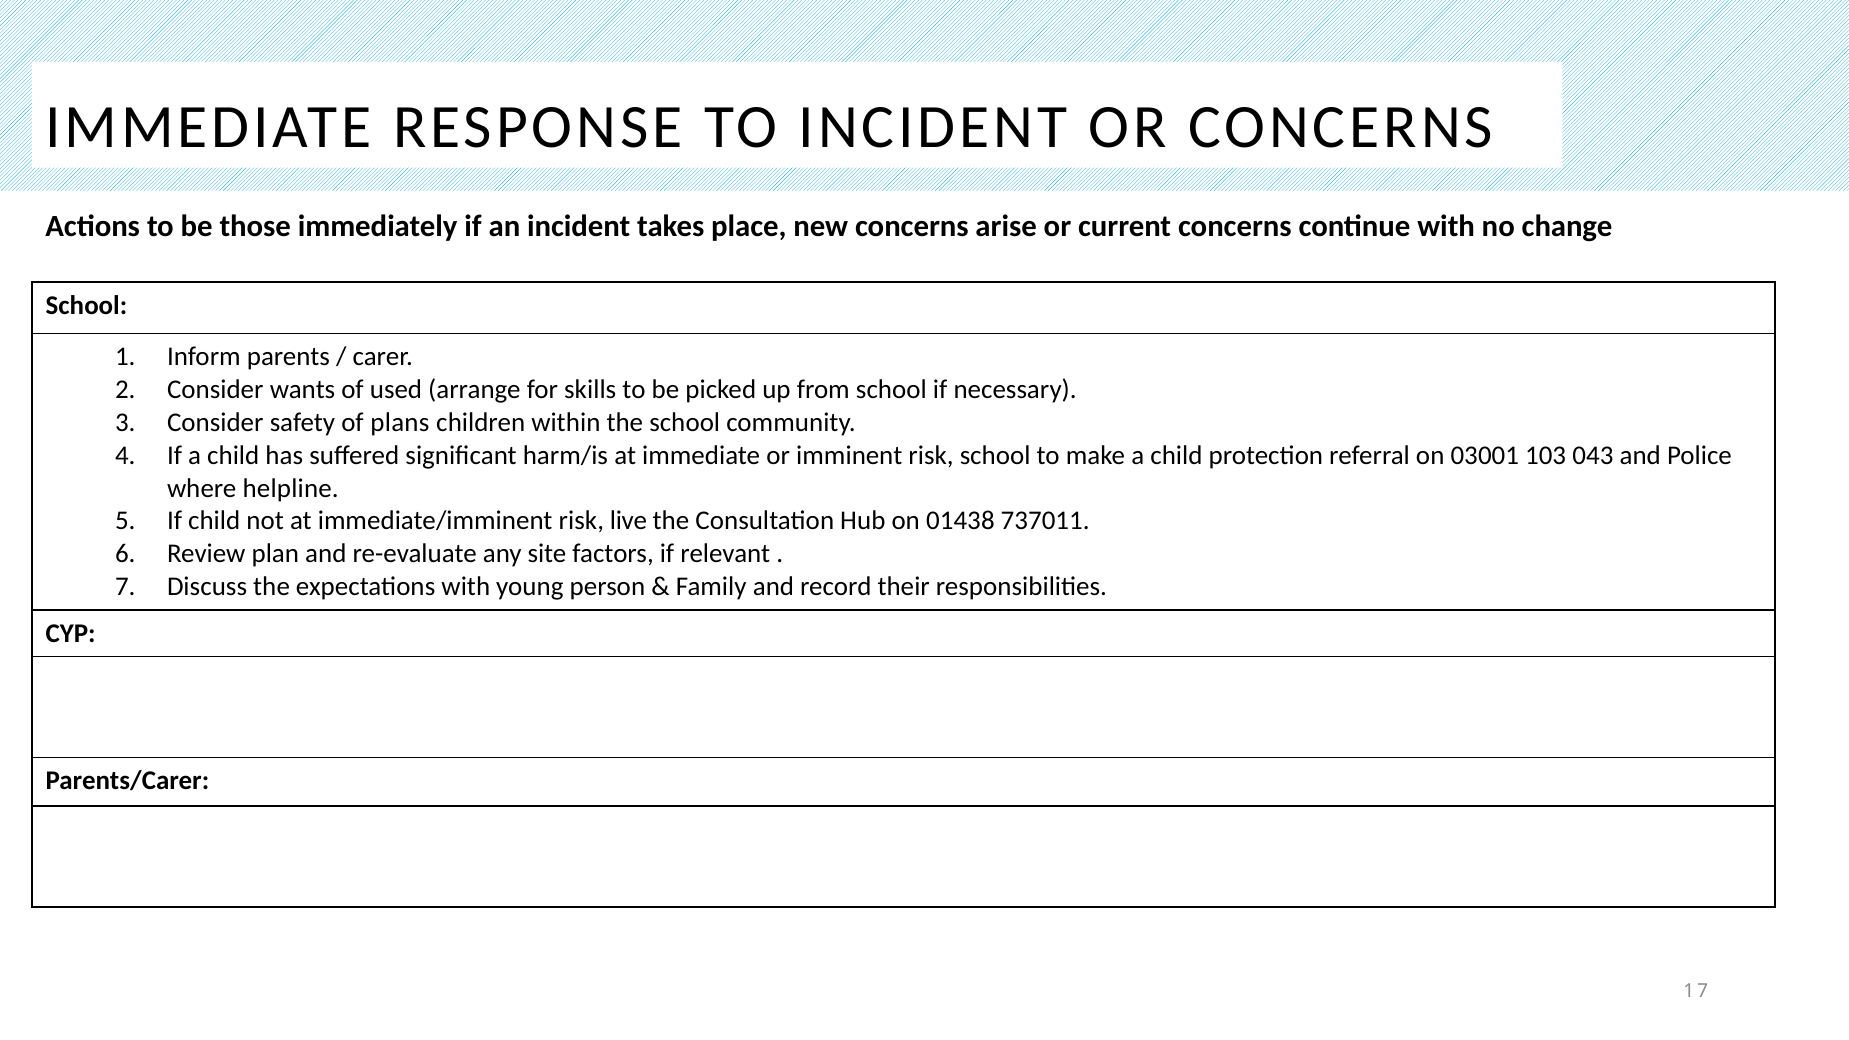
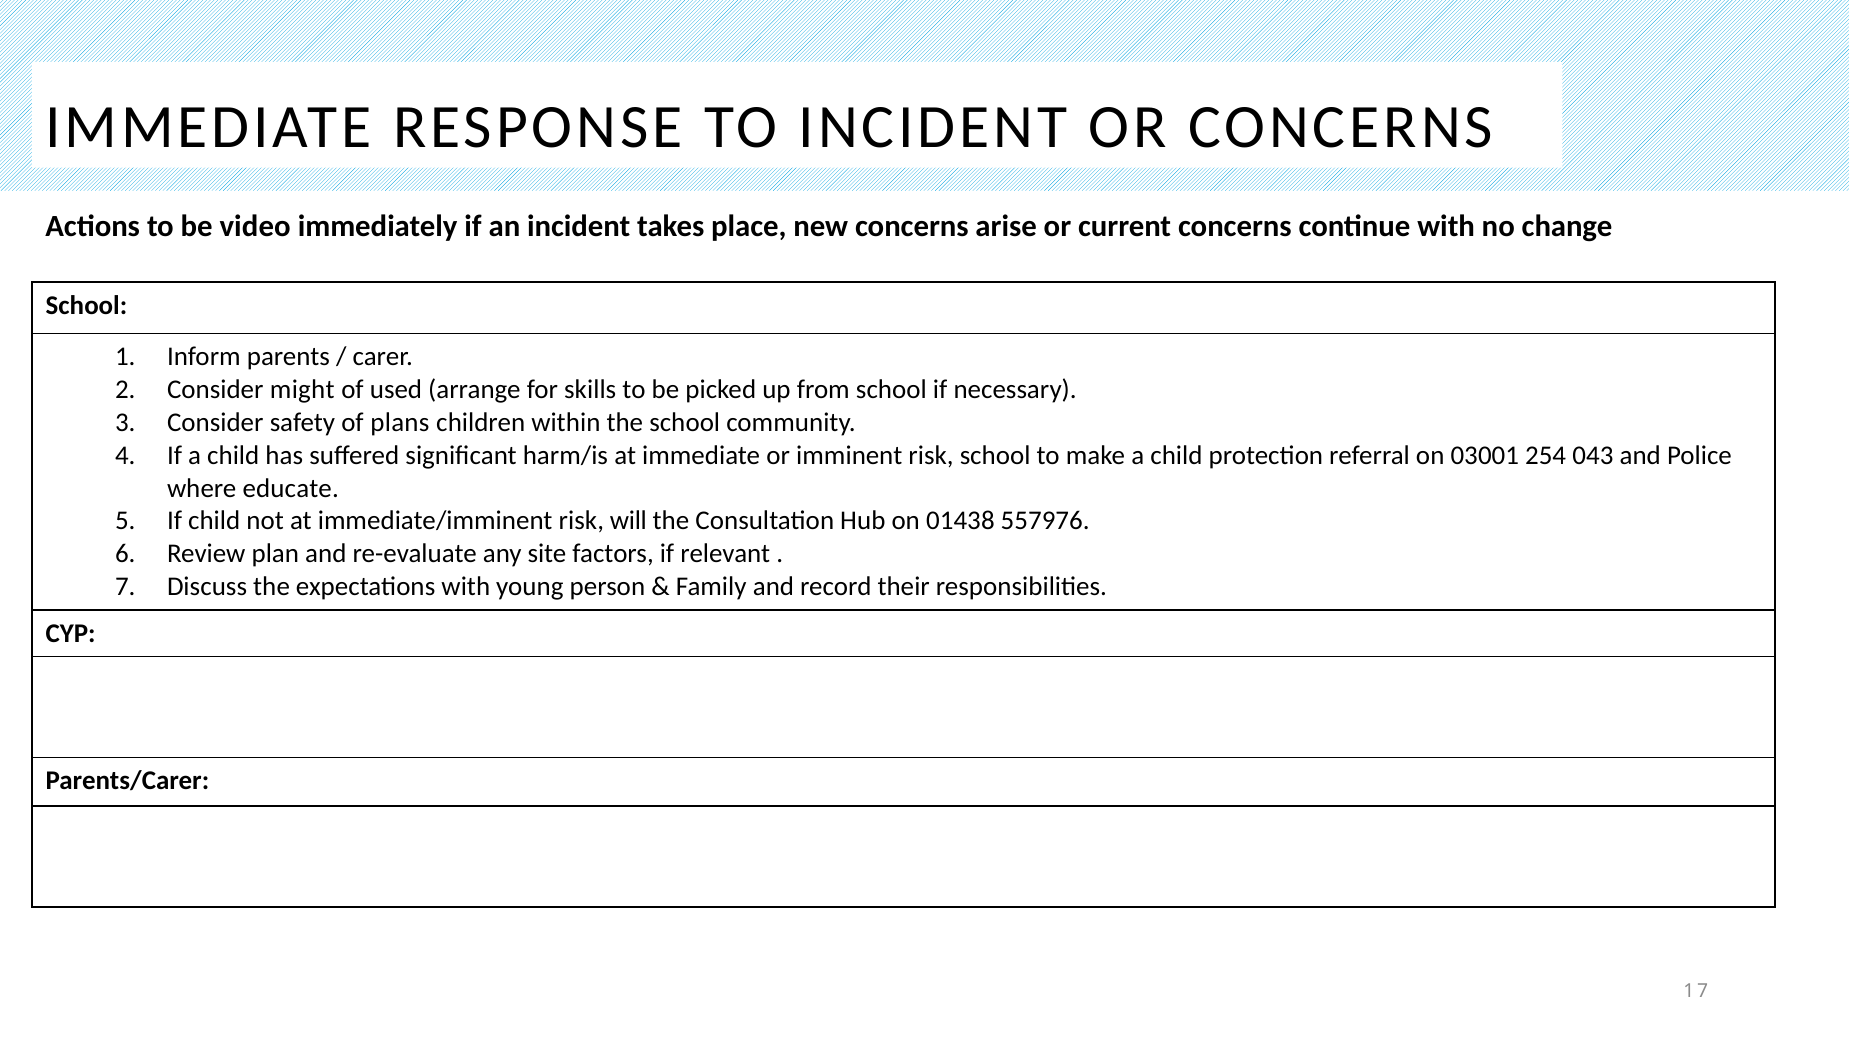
those: those -> video (255, 227)
wants: wants -> might (302, 390)
103: 103 -> 254 (1546, 455)
helpline: helpline -> educate (291, 488)
live: live -> will (628, 521)
737011: 737011 -> 557976 (1045, 521)
